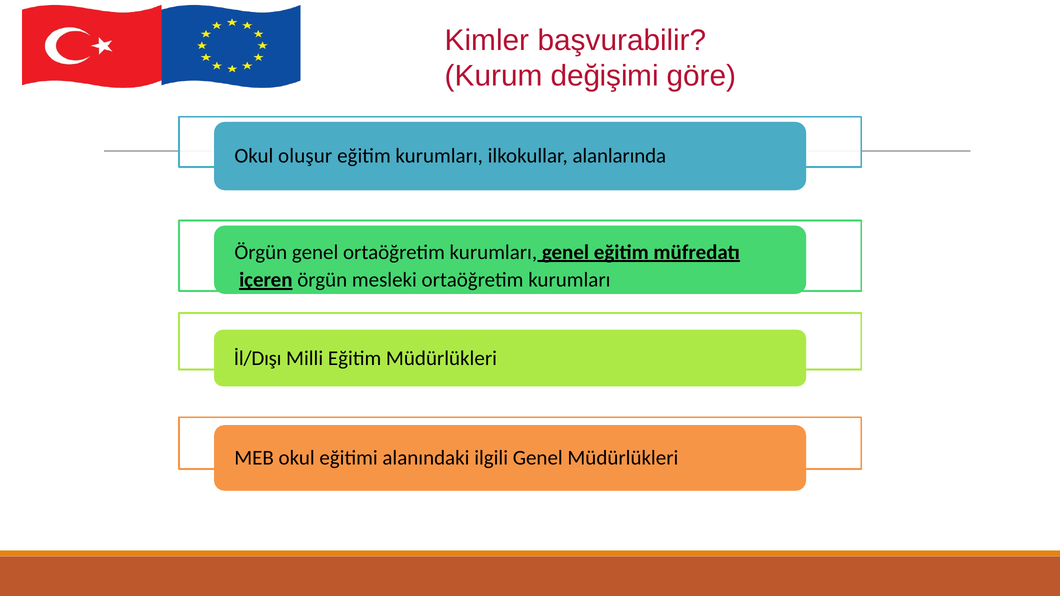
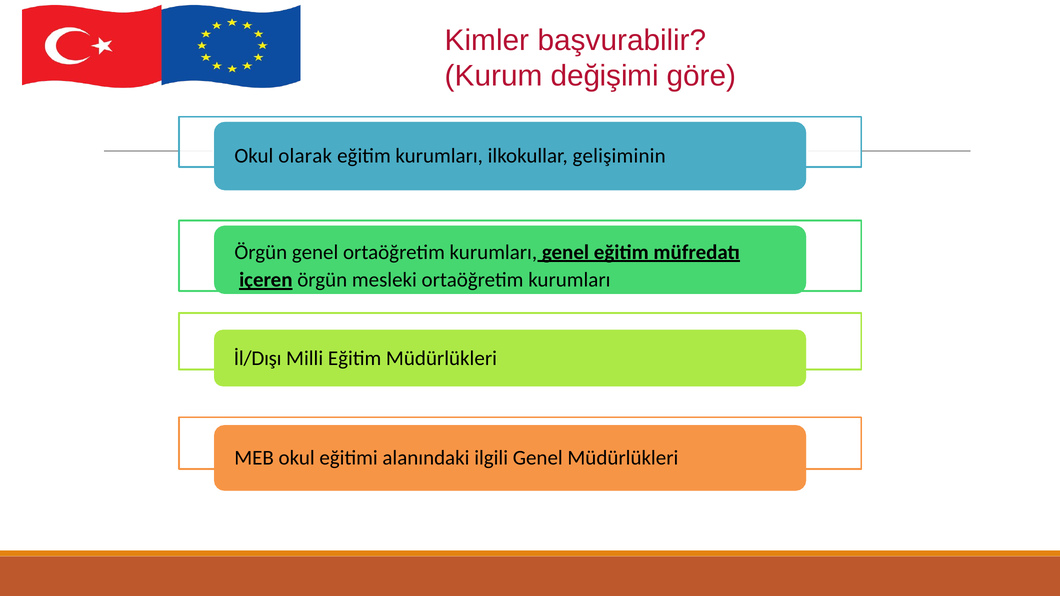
oluşur: oluşur -> olarak (305, 156)
alanlarında: alanlarında -> gelişiminin (619, 156)
